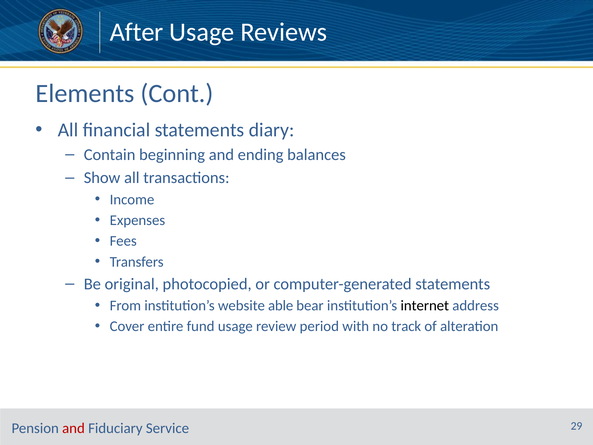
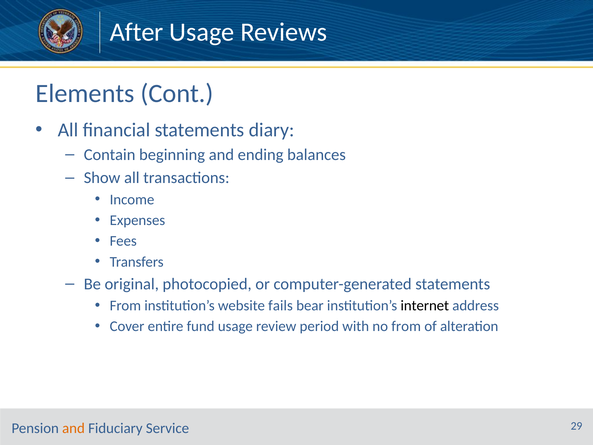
able: able -> fails (281, 305)
no track: track -> from (406, 326)
and colour: red -> orange (73, 428)
